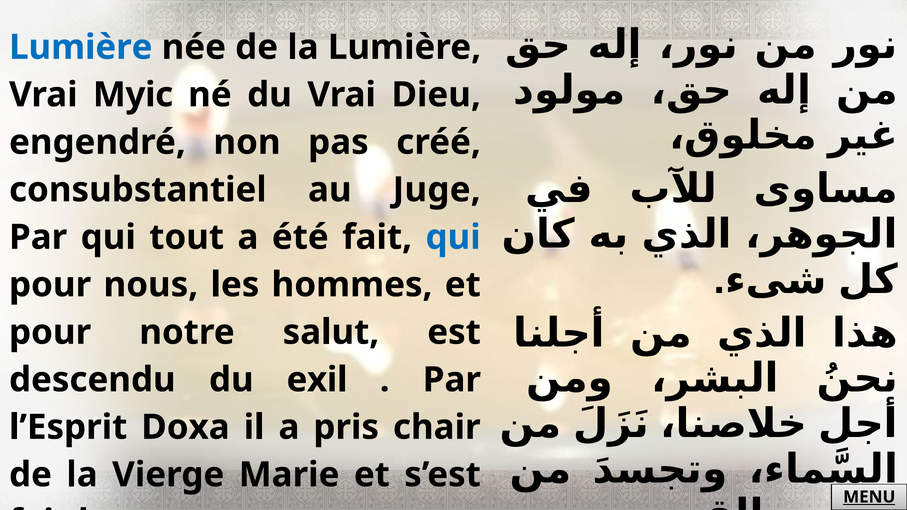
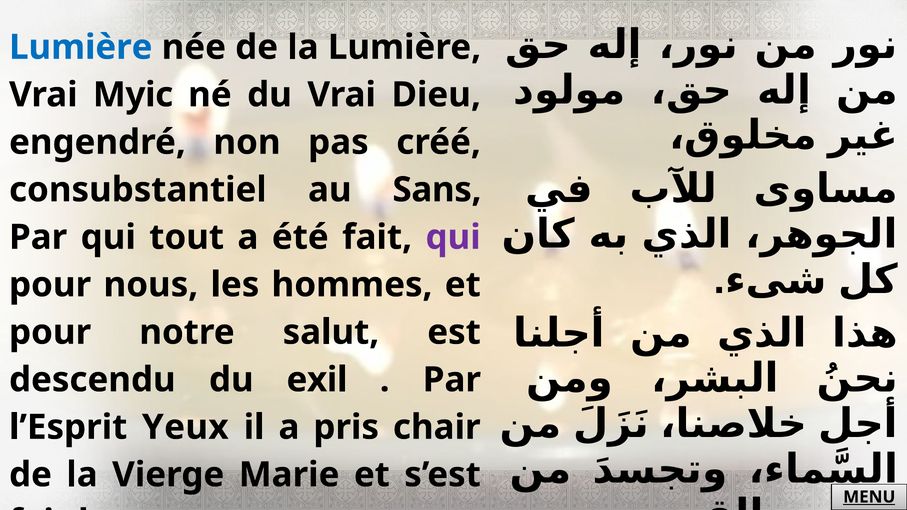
Juge: Juge -> Sans (437, 190)
qui colour: blue -> purple (453, 237)
Doxa: Doxa -> Yeux (185, 427)
